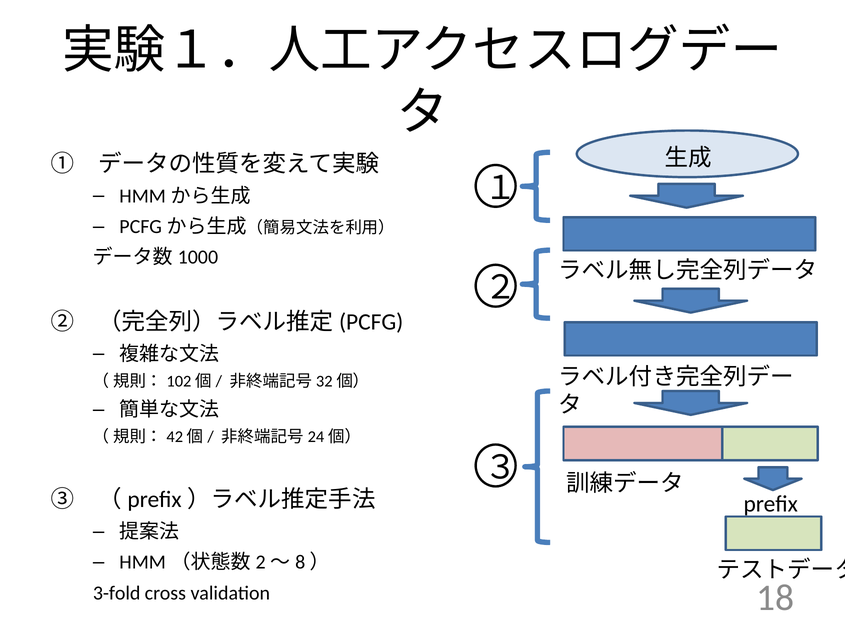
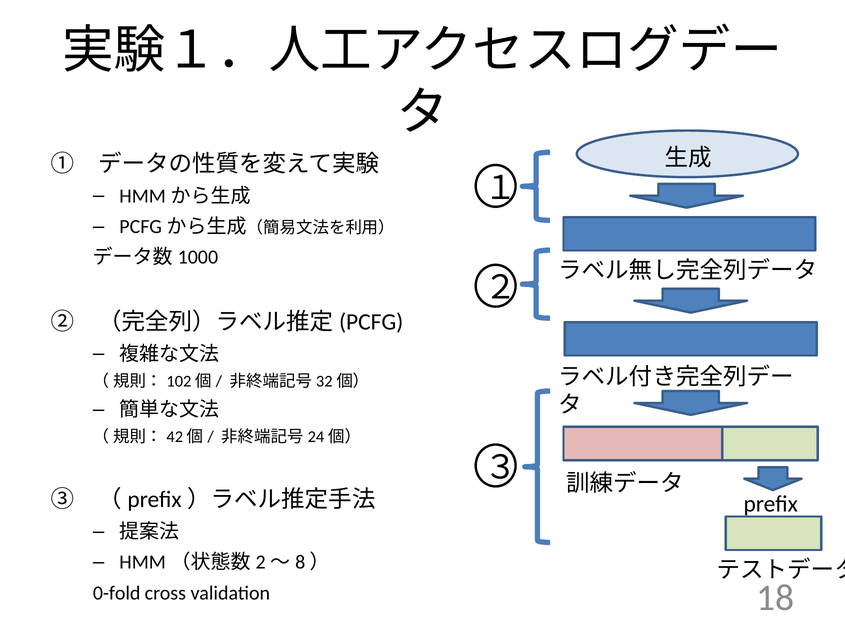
3-fold: 3-fold -> 0-fold (117, 593)
